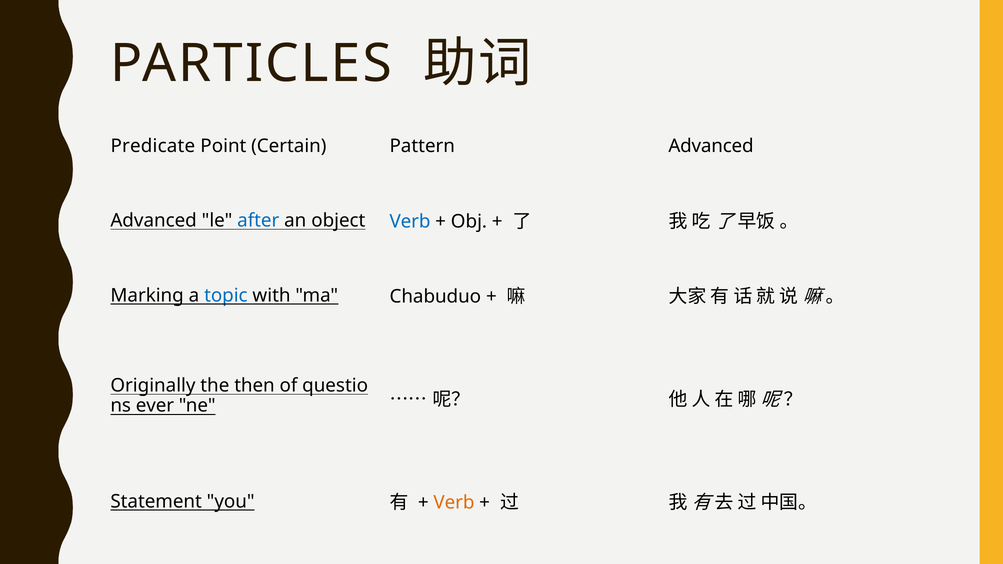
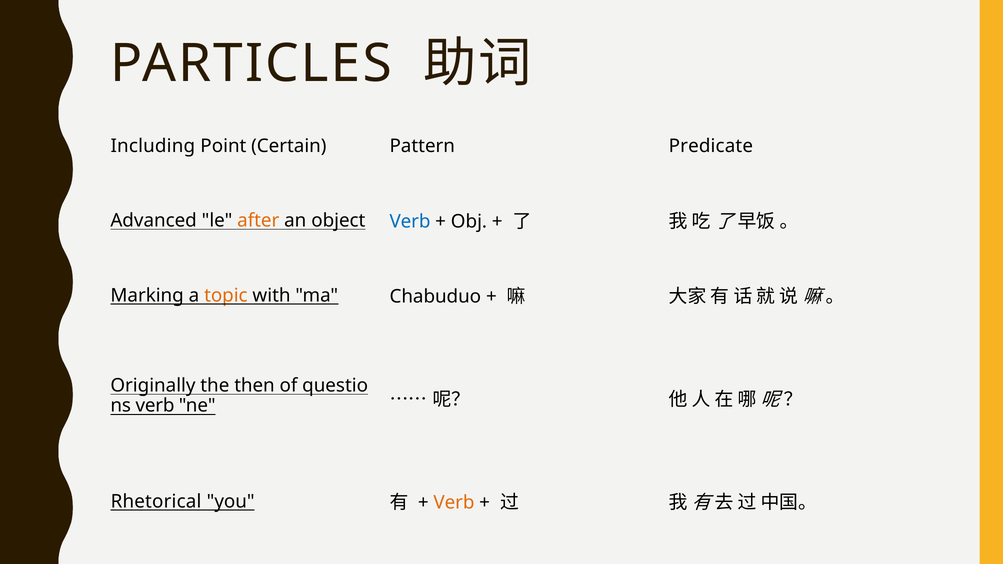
Predicate: Predicate -> Including (153, 146)
Pattern Advanced: Advanced -> Predicate (711, 146)
after colour: blue -> orange (258, 221)
topic colour: blue -> orange (226, 296)
ever: ever -> verb (155, 406)
Statement: Statement -> Rhetorical (156, 502)
